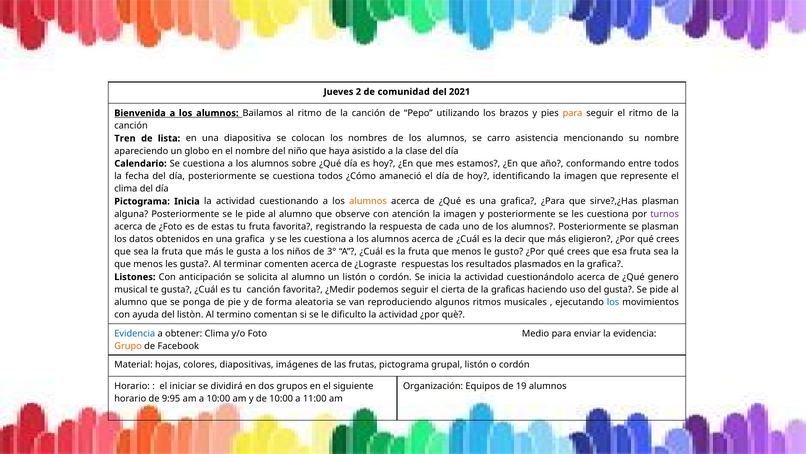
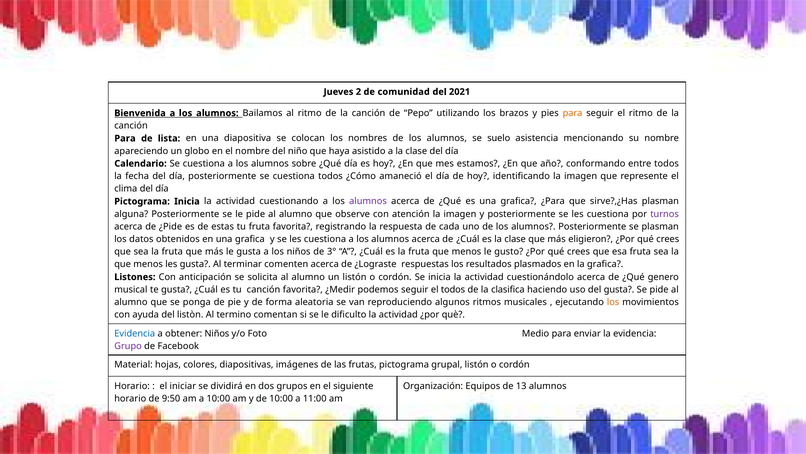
Tren: Tren -> Para (125, 138)
carro: carro -> suelo (499, 138)
alumnos colour: orange -> purple (368, 201)
¿Foto: ¿Foto -> ¿Pide (171, 226)
es la decir: decir -> clase (515, 239)
el cierta: cierta -> todos (453, 289)
graficas: graficas -> clasifica (508, 289)
los colour: blue -> orange (613, 302)
obtener Clima: Clima -> Niños (217, 333)
Grupo colour: orange -> purple (128, 346)
19: 19 -> 13 (521, 386)
9:95: 9:95 -> 9:50 (171, 398)
